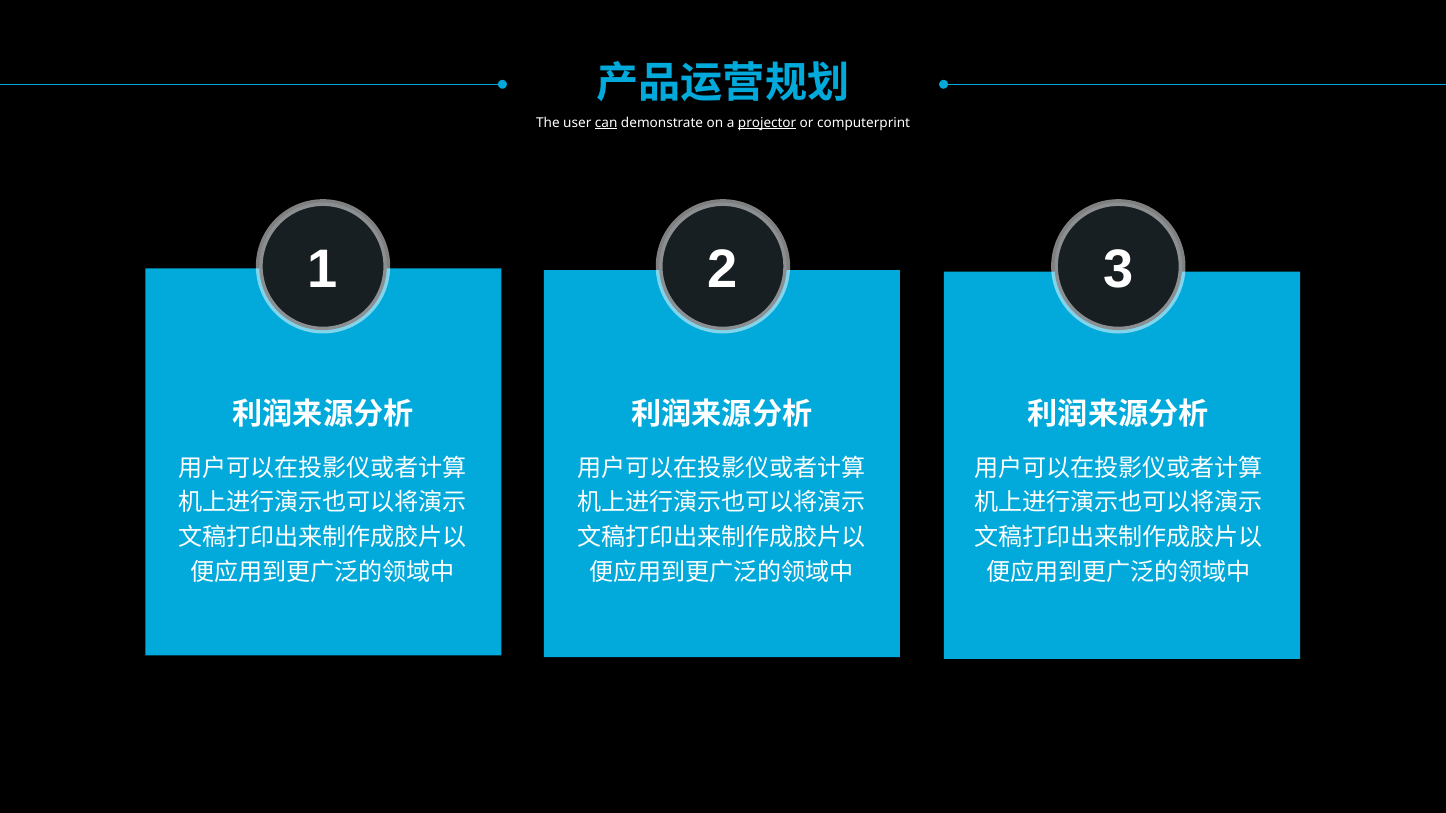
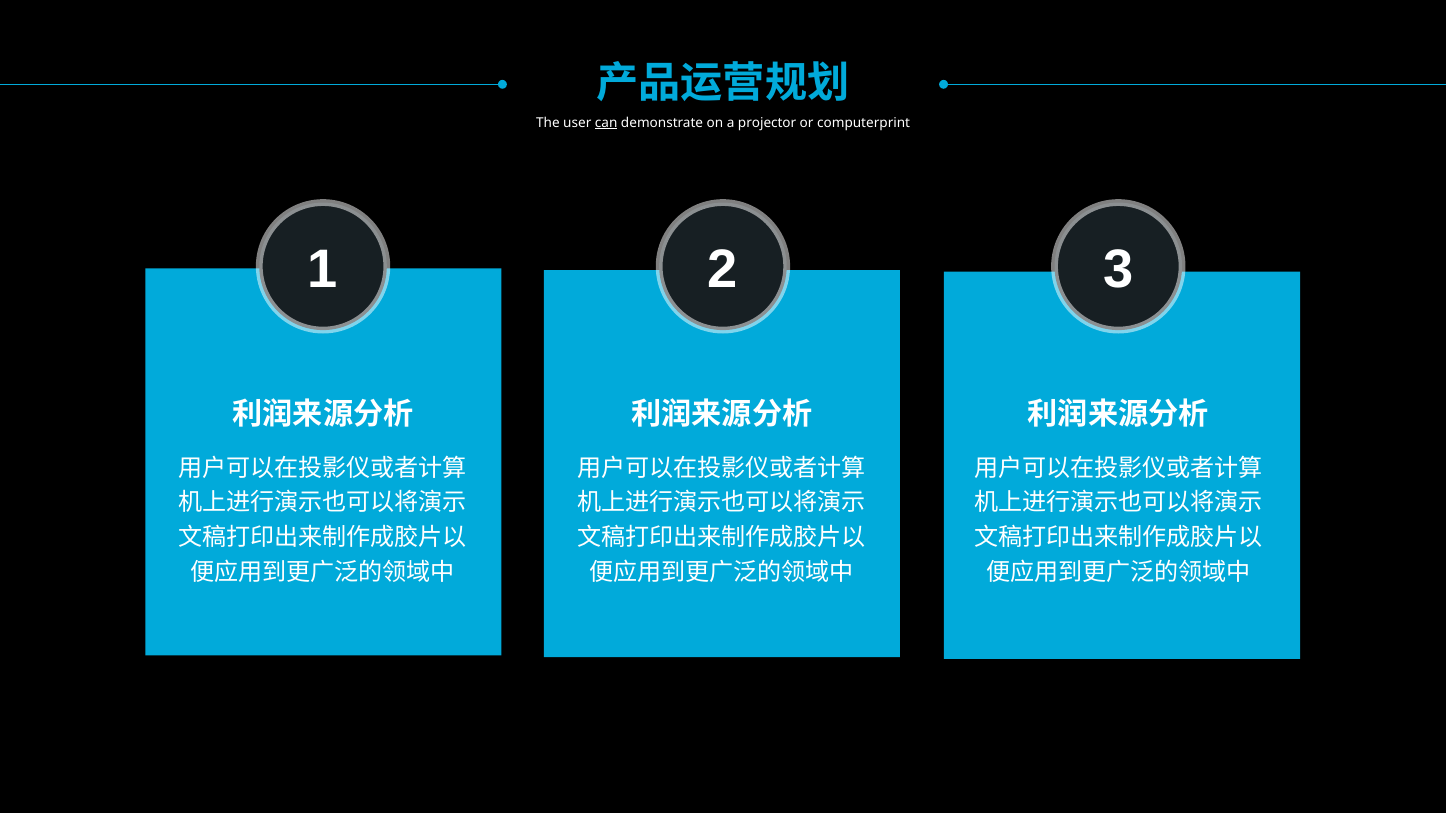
projector underline: present -> none (767, 123)
